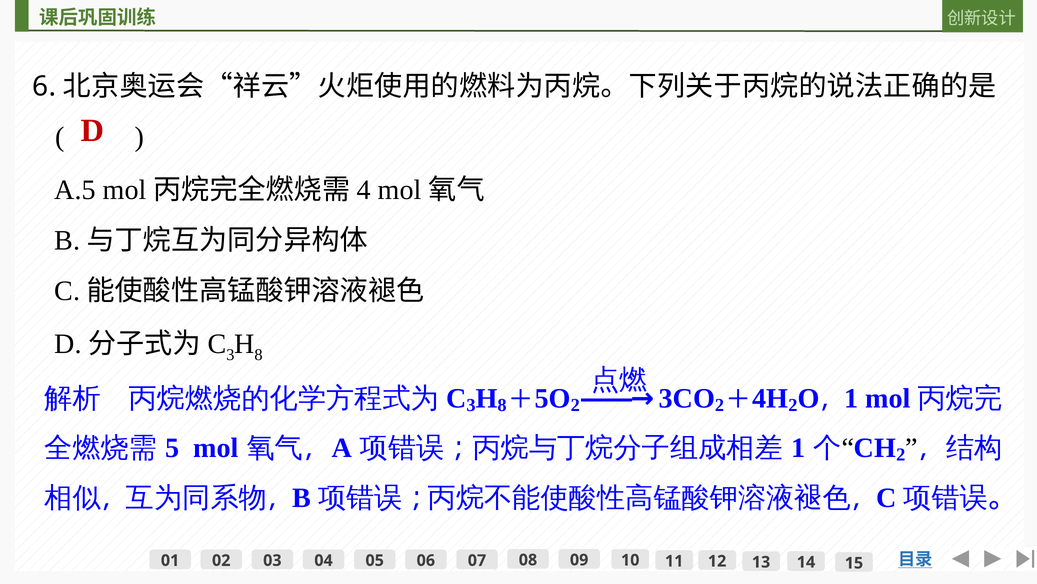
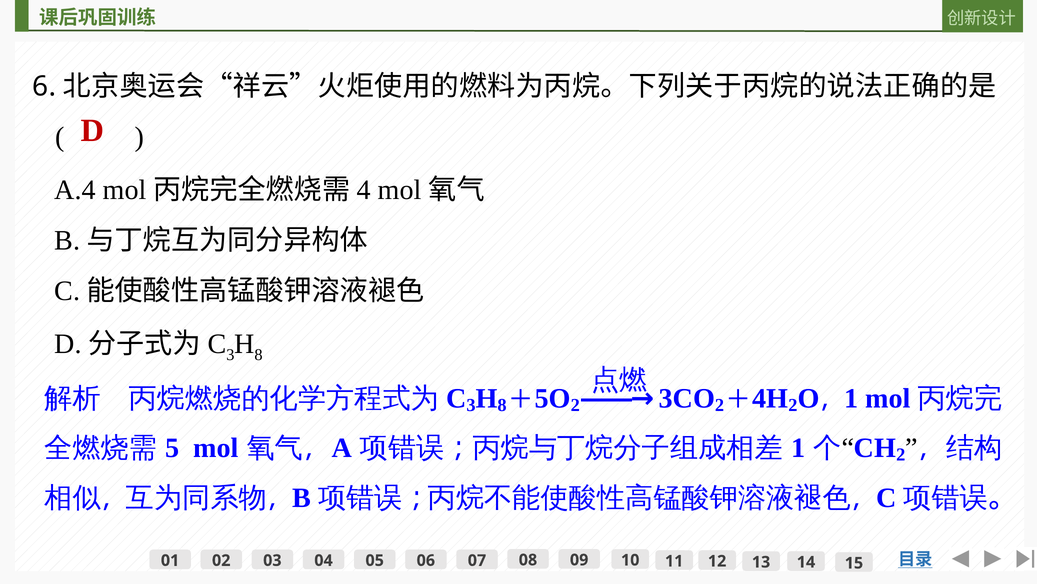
A.5: A.5 -> A.4 (75, 190)
